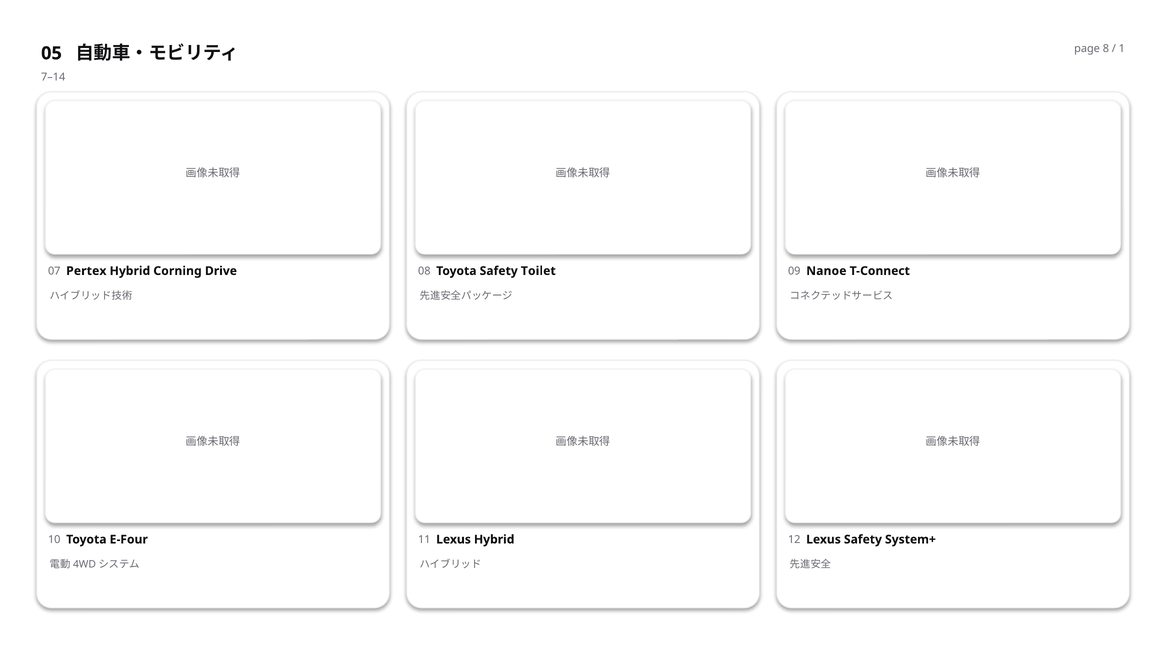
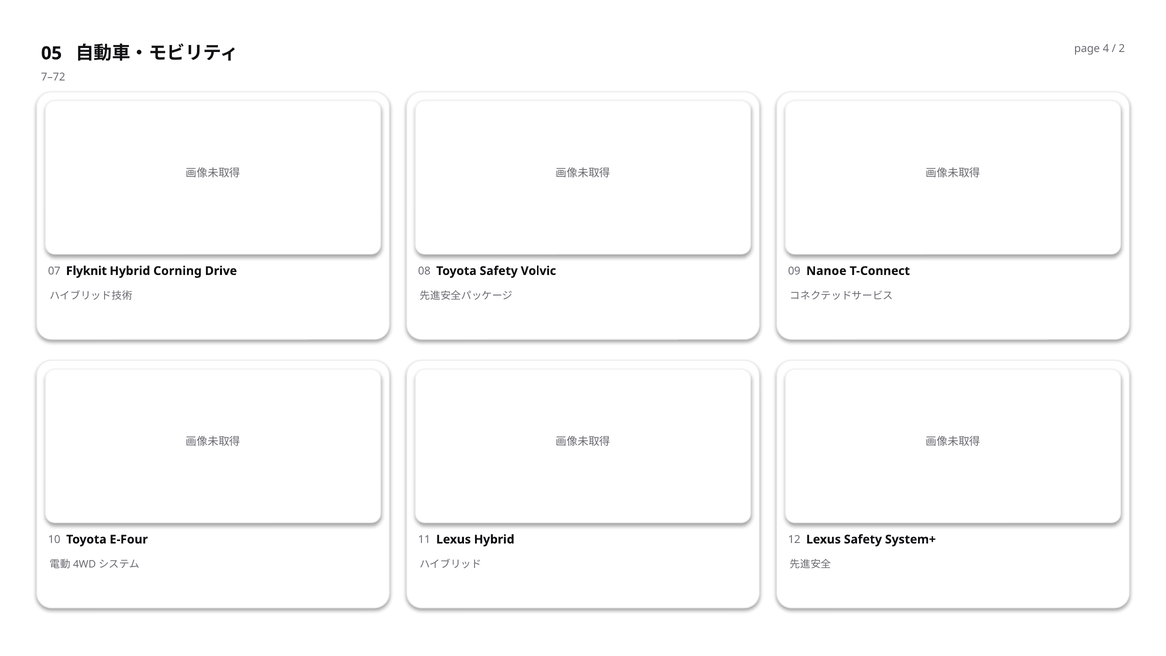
8: 8 -> 4 (1106, 48)
1: 1 -> 2 (1122, 48)
7–14: 7–14 -> 7–72 (53, 77)
Pertex: Pertex -> Flyknit (86, 271)
Toilet: Toilet -> Volvic (538, 271)
